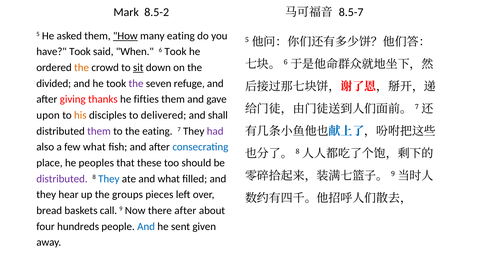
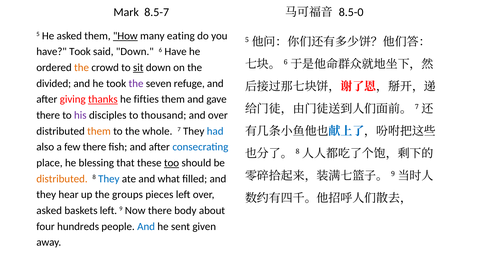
8.5-2: 8.5-2 -> 8.5-7 (157, 12)
8.5-7: 8.5-7 -> 8.5-0 (351, 12)
said When: When -> Down (135, 52)
6 Took: Took -> Have (176, 52)
thanks underline: none -> present (103, 99)
upon: upon -> there (48, 115)
his colour: orange -> purple (80, 115)
delivered: delivered -> thousand (164, 115)
and shall: shall -> over (218, 115)
them colour: purple -> orange (99, 131)
the eating: eating -> whole (157, 131)
had colour: purple -> blue (215, 131)
few what: what -> there (95, 147)
peoples: peoples -> blessing (96, 163)
too underline: none -> present (172, 163)
distributed colour: purple -> orange (62, 179)
bread: bread -> asked (49, 211)
baskets call: call -> left (108, 211)
there after: after -> body (185, 211)
